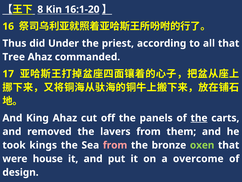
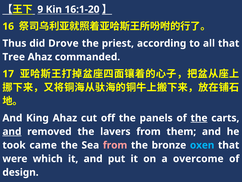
8: 8 -> 9 (40, 9)
Under: Under -> Drove (63, 43)
and underline: none -> present (12, 131)
kings: kings -> came (43, 145)
oxen colour: light green -> light blue (202, 145)
house: house -> which (48, 158)
